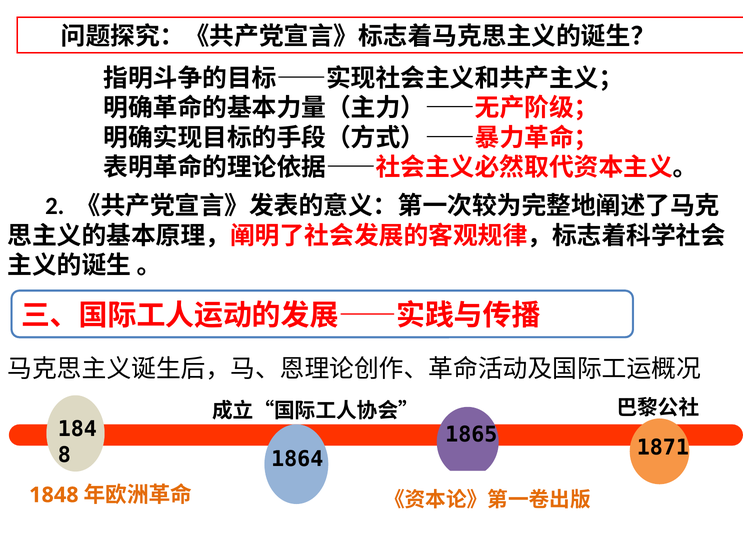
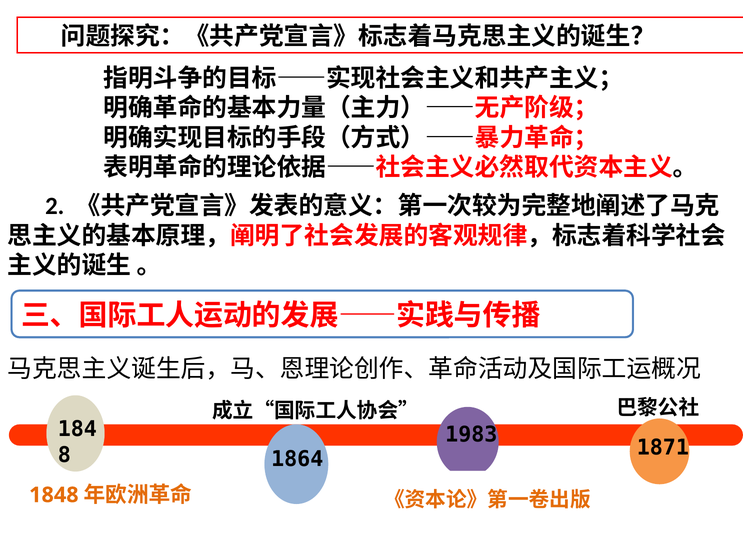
1865: 1865 -> 1983 (471, 434)
